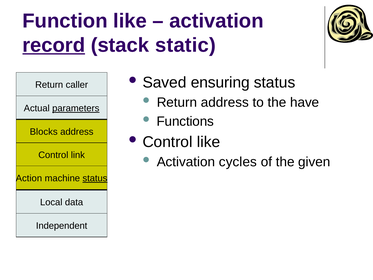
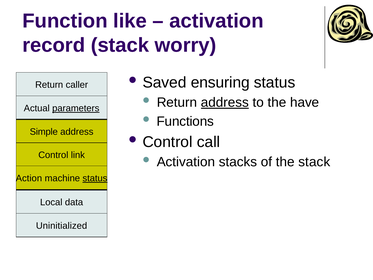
record underline: present -> none (54, 45)
static: static -> worry (186, 45)
address underline: none -> present (225, 102)
Blocks: Blocks -> Simple (44, 132)
Control like: like -> call (209, 142)
cycles: cycles -> stacks (238, 162)
the given: given -> stack (314, 162)
Independent: Independent -> Uninitialized (62, 226)
